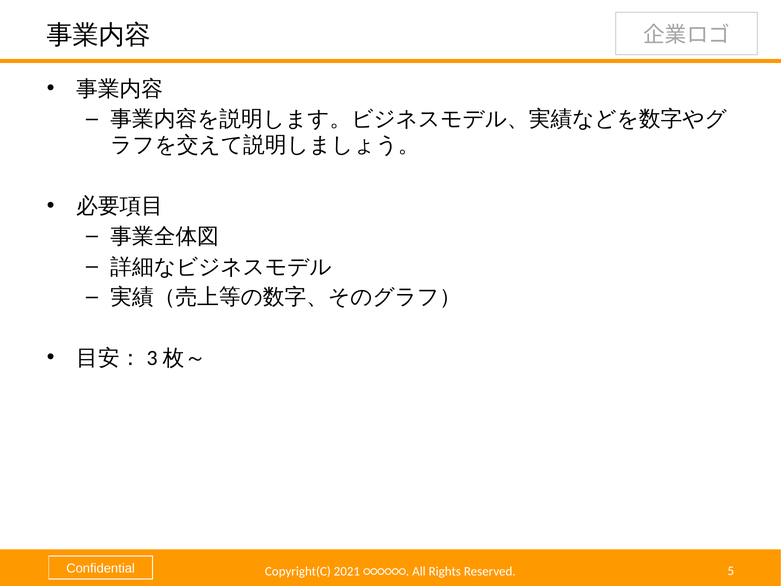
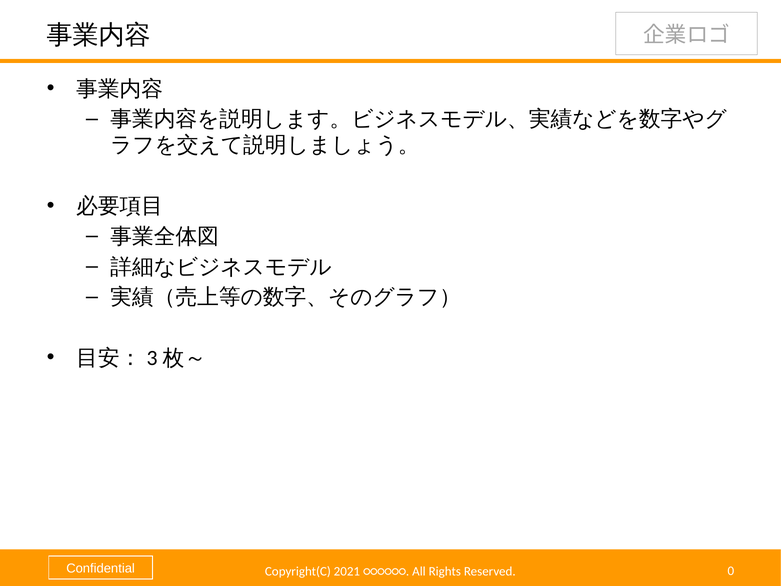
5: 5 -> 0 (731, 571)
